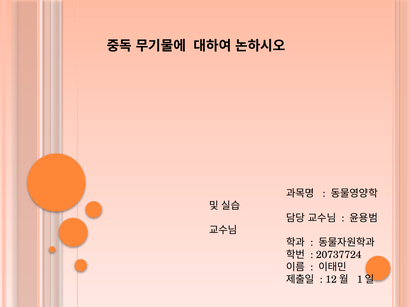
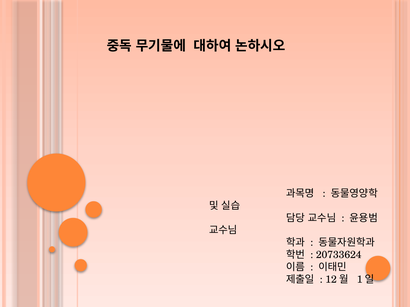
20737724: 20737724 -> 20733624 (339, 255)
